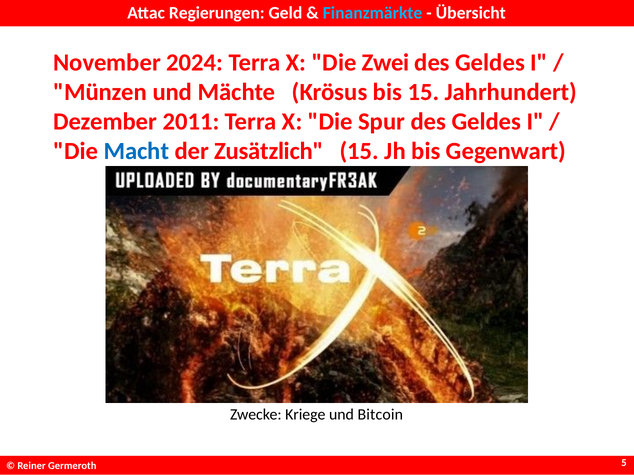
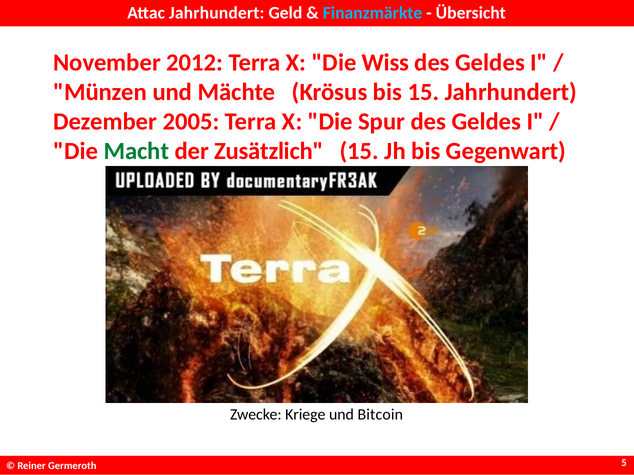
Attac Regierungen: Regierungen -> Jahrhundert (217, 13)
2024: 2024 -> 2012 (195, 63)
Zwei: Zwei -> Wiss (385, 63)
2011: 2011 -> 2005 (191, 122)
Macht colour: blue -> green (136, 151)
